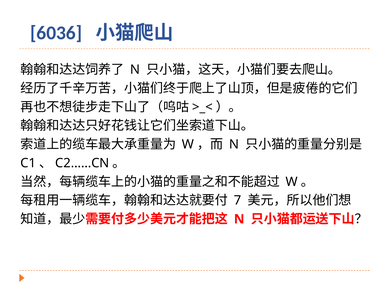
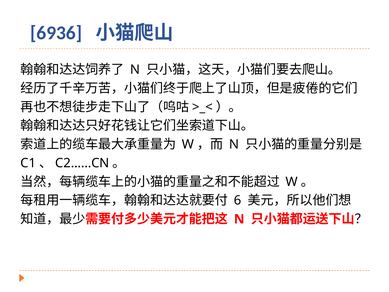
6036: 6036 -> 6936 (56, 33)
7: 7 -> 6 (238, 200)
